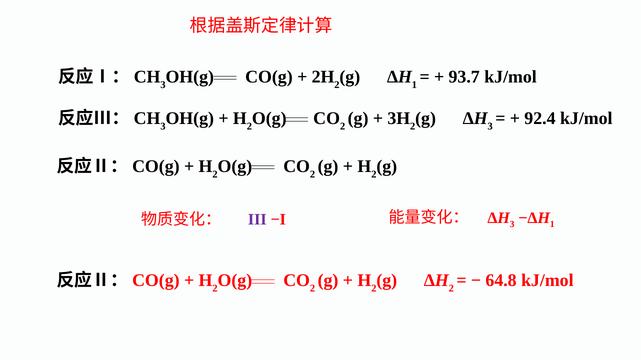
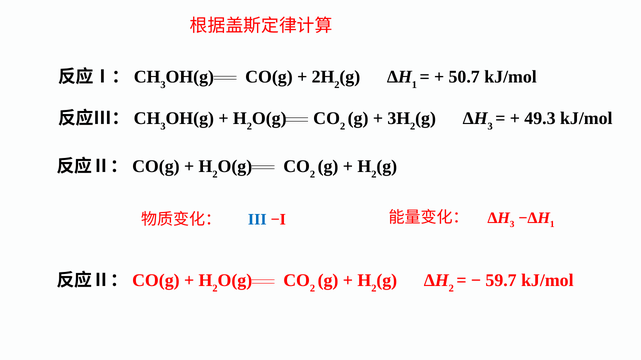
93.7: 93.7 -> 50.7 (464, 77)
92.4: 92.4 -> 49.3 (540, 119)
III colour: purple -> blue (257, 220)
64.8: 64.8 -> 59.7 (501, 281)
